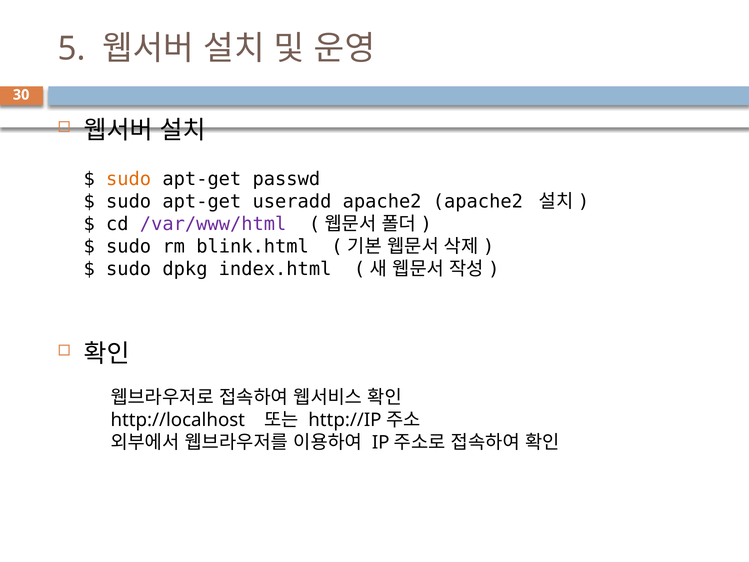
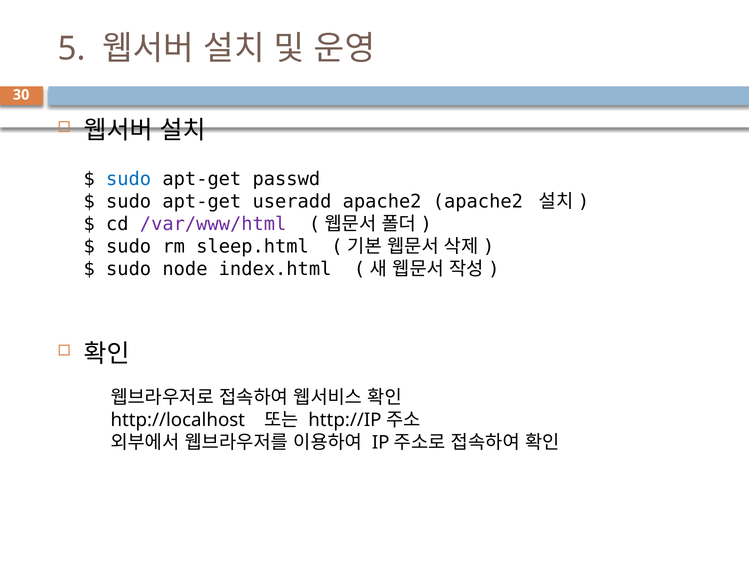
sudo colour: orange -> blue (129, 179)
blink.html: blink.html -> sleep.html (253, 247)
dpkg: dpkg -> node (185, 269)
